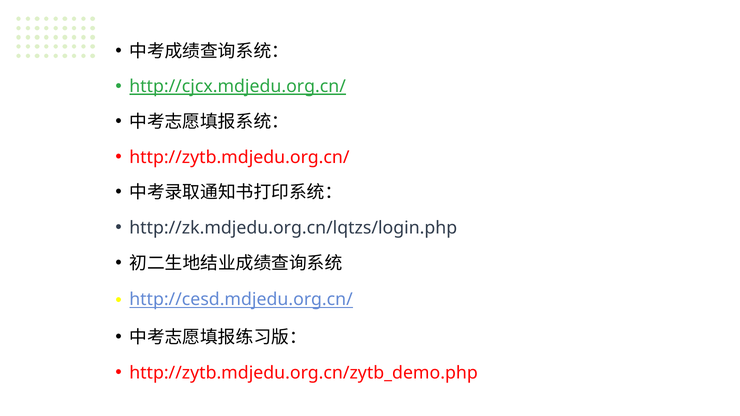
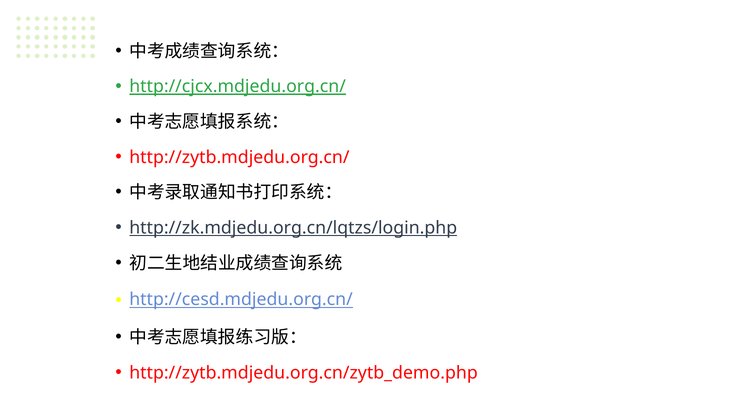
http://zk.mdjedu.org.cn/lqtzs/login.php underline: none -> present (293, 228)
